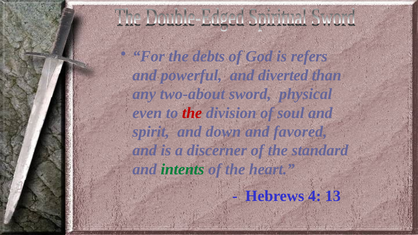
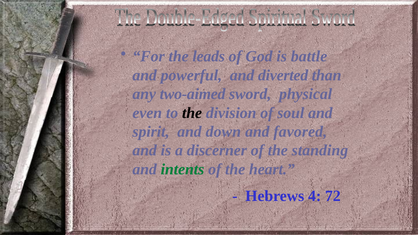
debts: debts -> leads (209, 56)
refers: refers -> battle (309, 56)
two-about: two-about -> two-aimed (193, 94)
the colour: red -> black (192, 113)
standard: standard -> standing (320, 151)
13: 13 -> 72 (333, 196)
